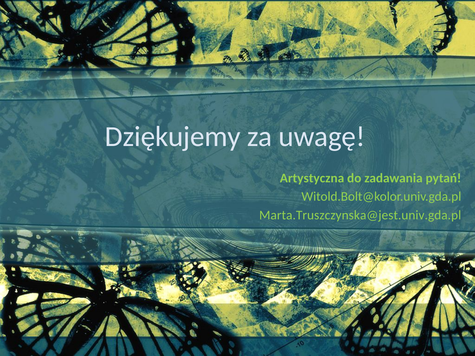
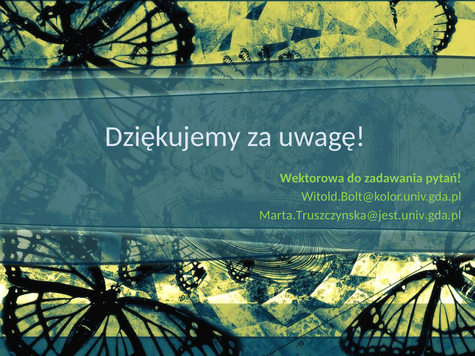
Artystyczna: Artystyczna -> Wektorowa (312, 178)
